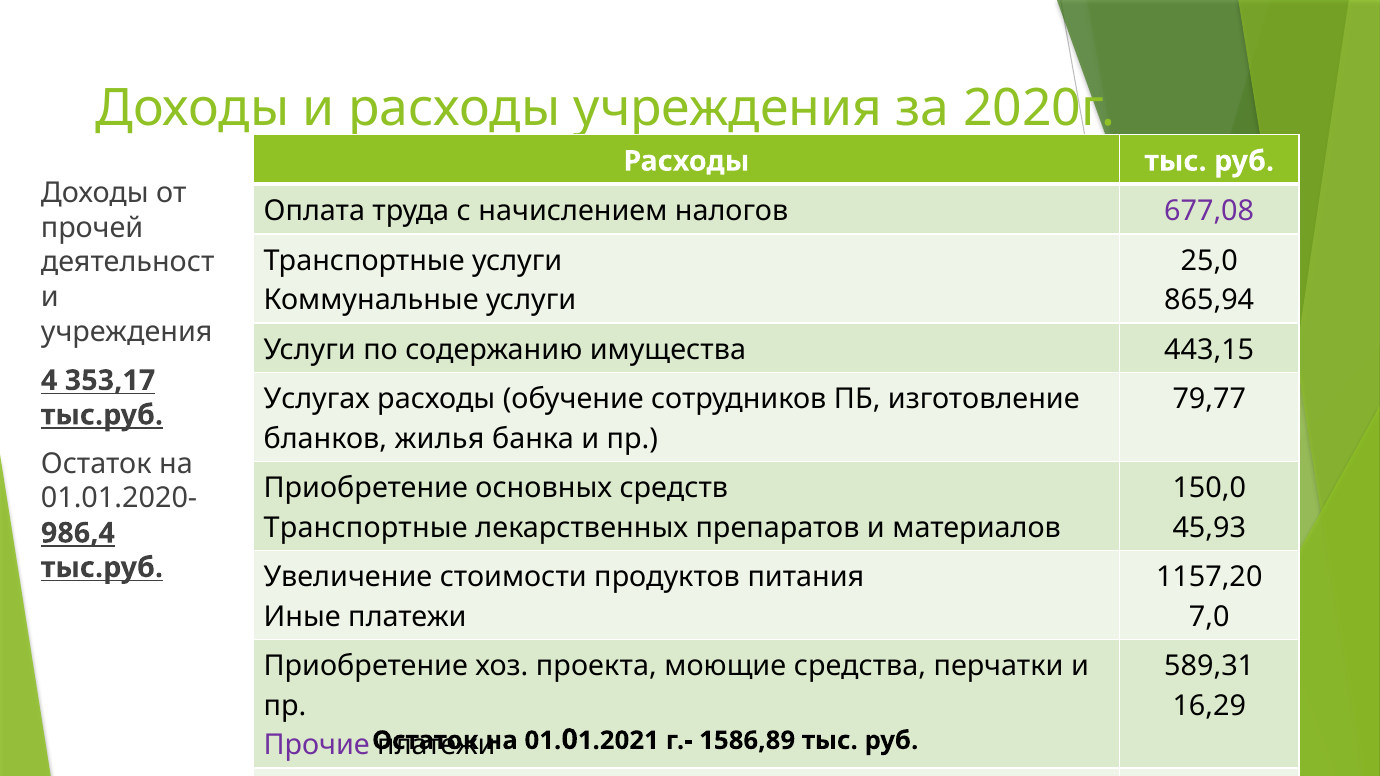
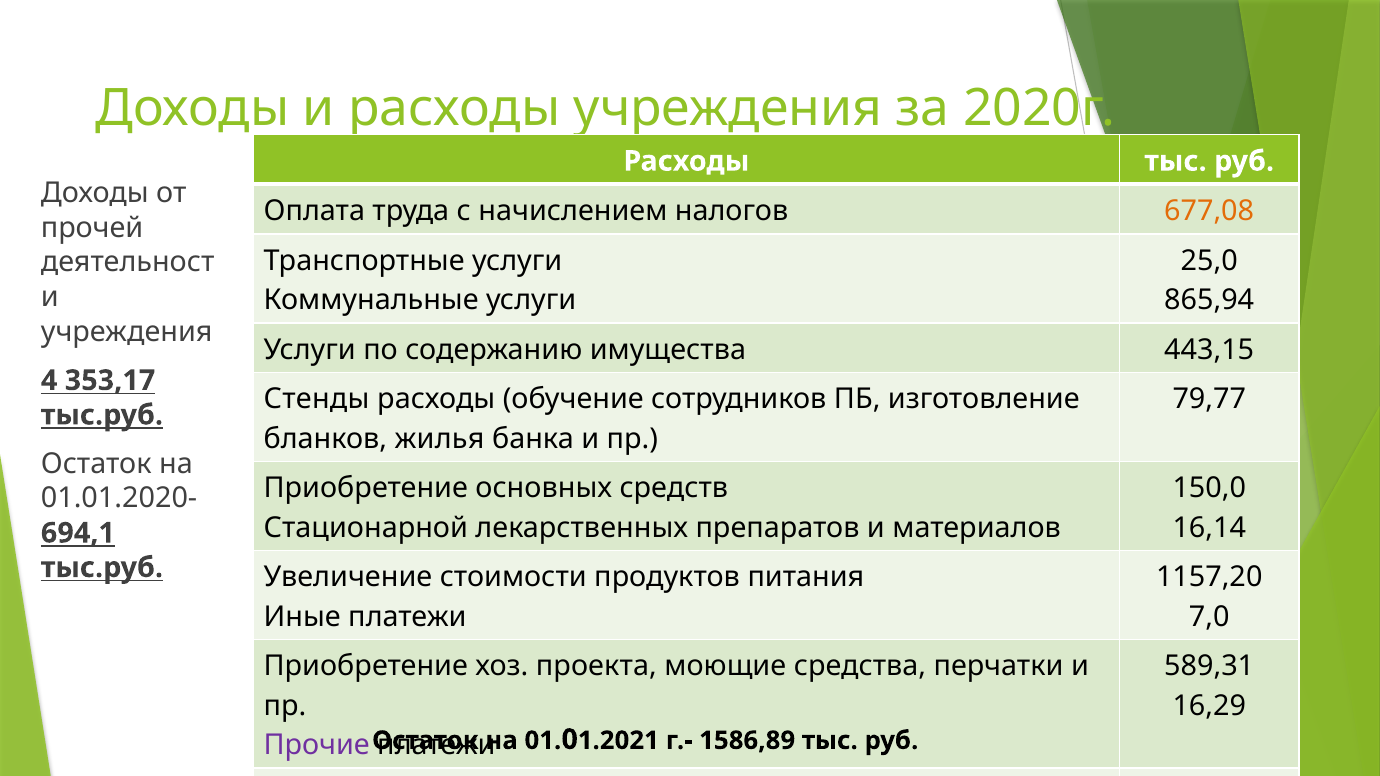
677,08 colour: purple -> orange (1209, 211)
Услугах: Услугах -> Стенды (317, 399)
Транспортные: Транспортные -> Стационарной (366, 528)
45,93: 45,93 -> 16,14 (1209, 528)
986,4: 986,4 -> 694,1 (78, 533)
